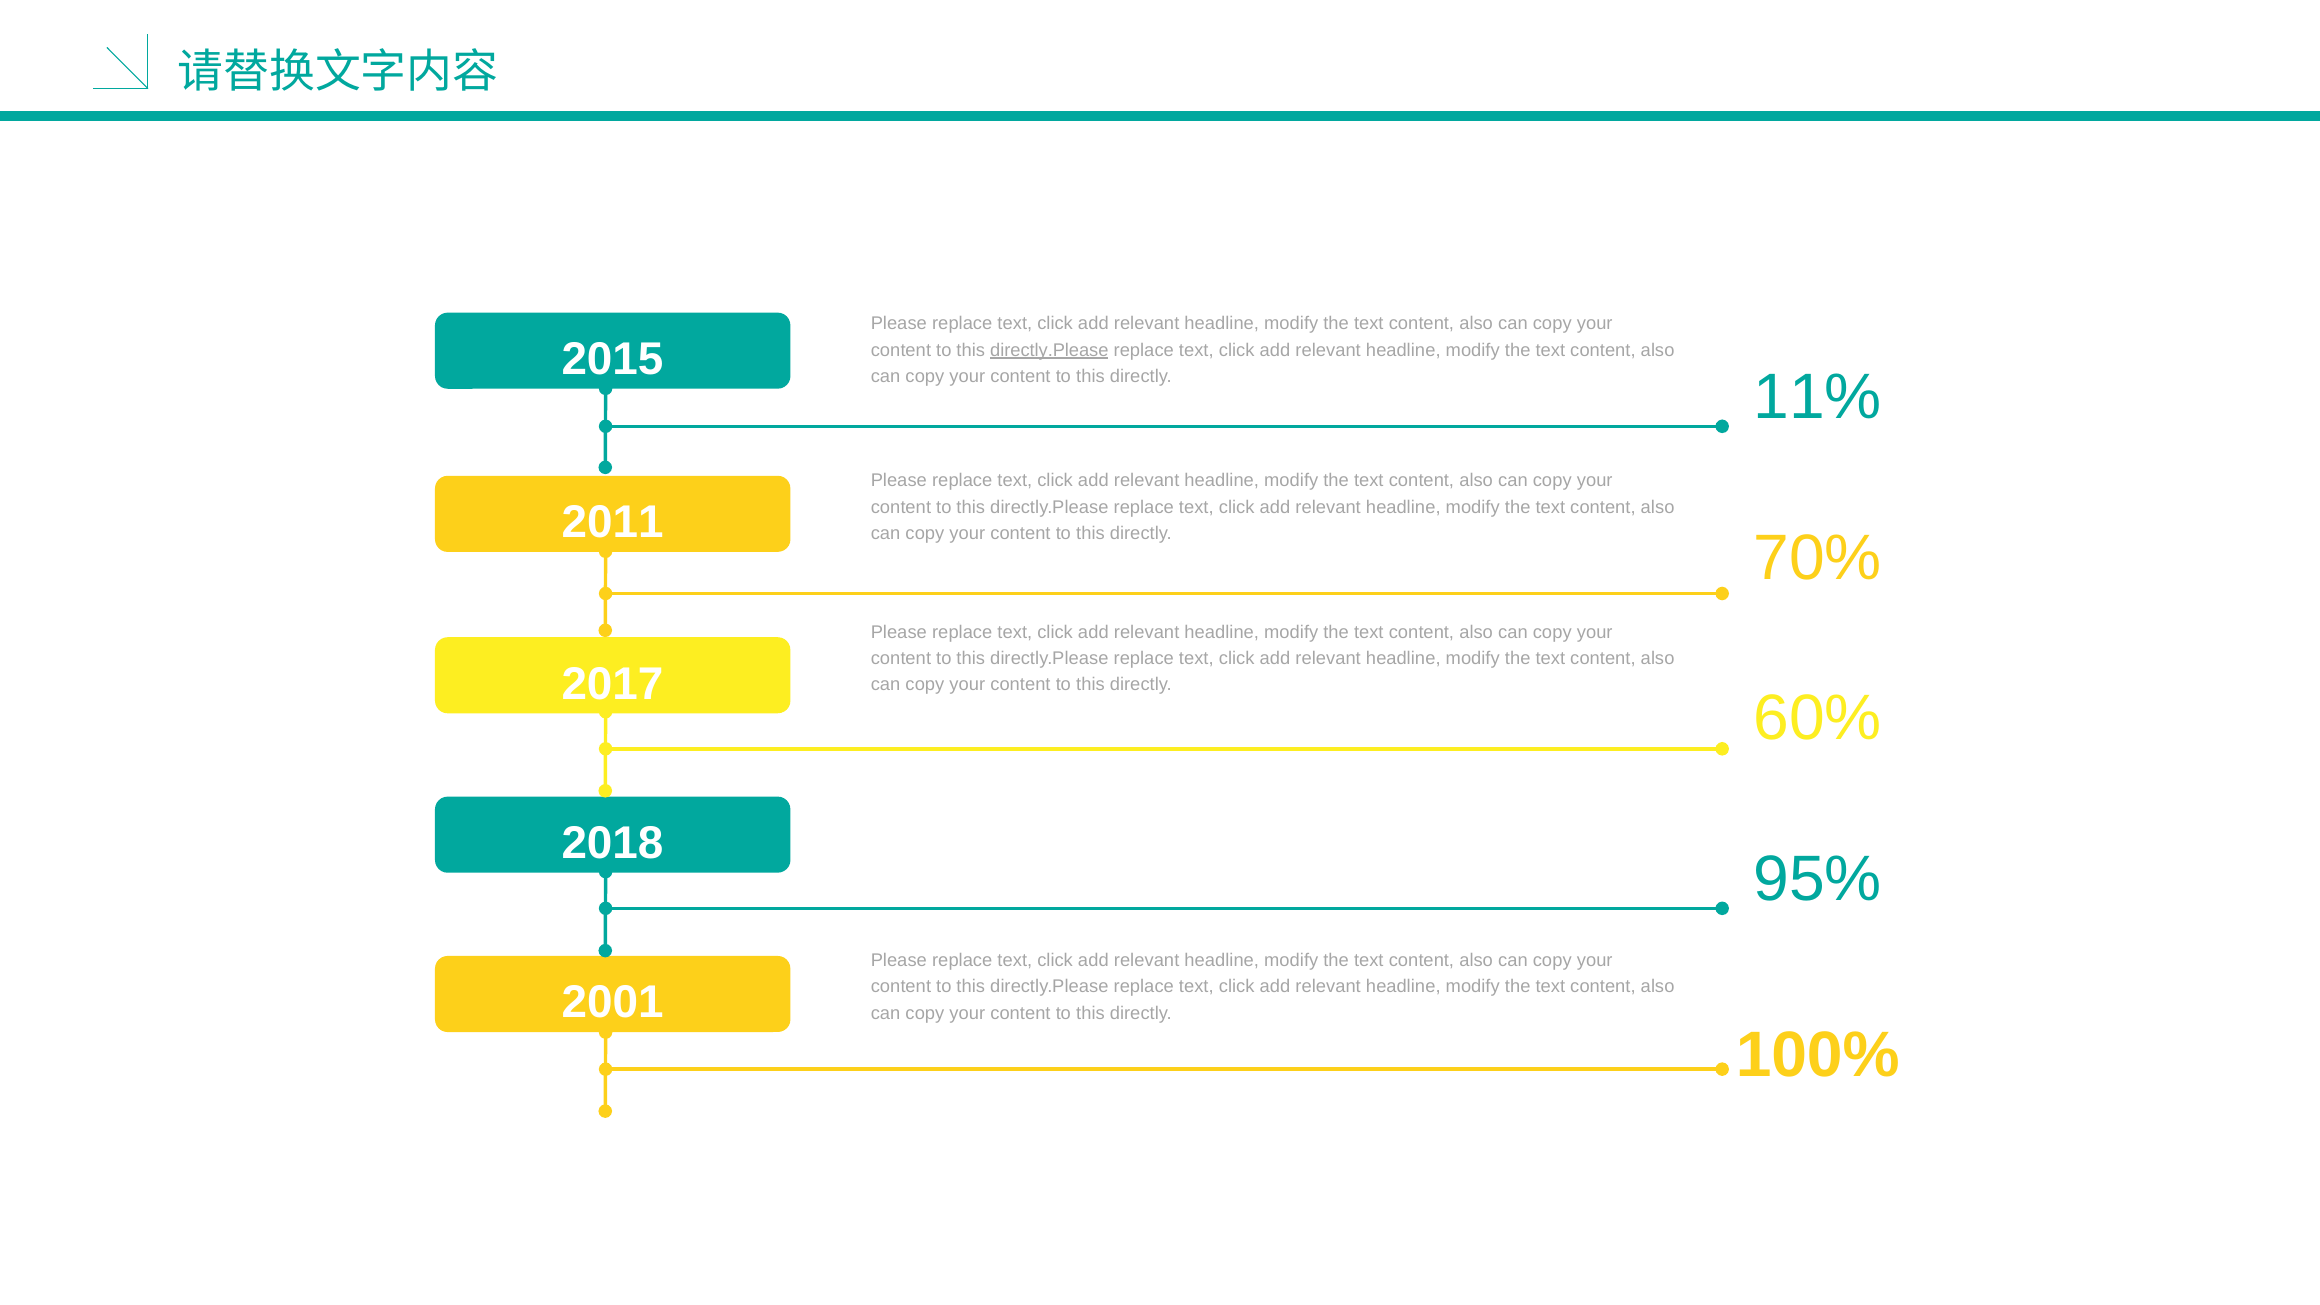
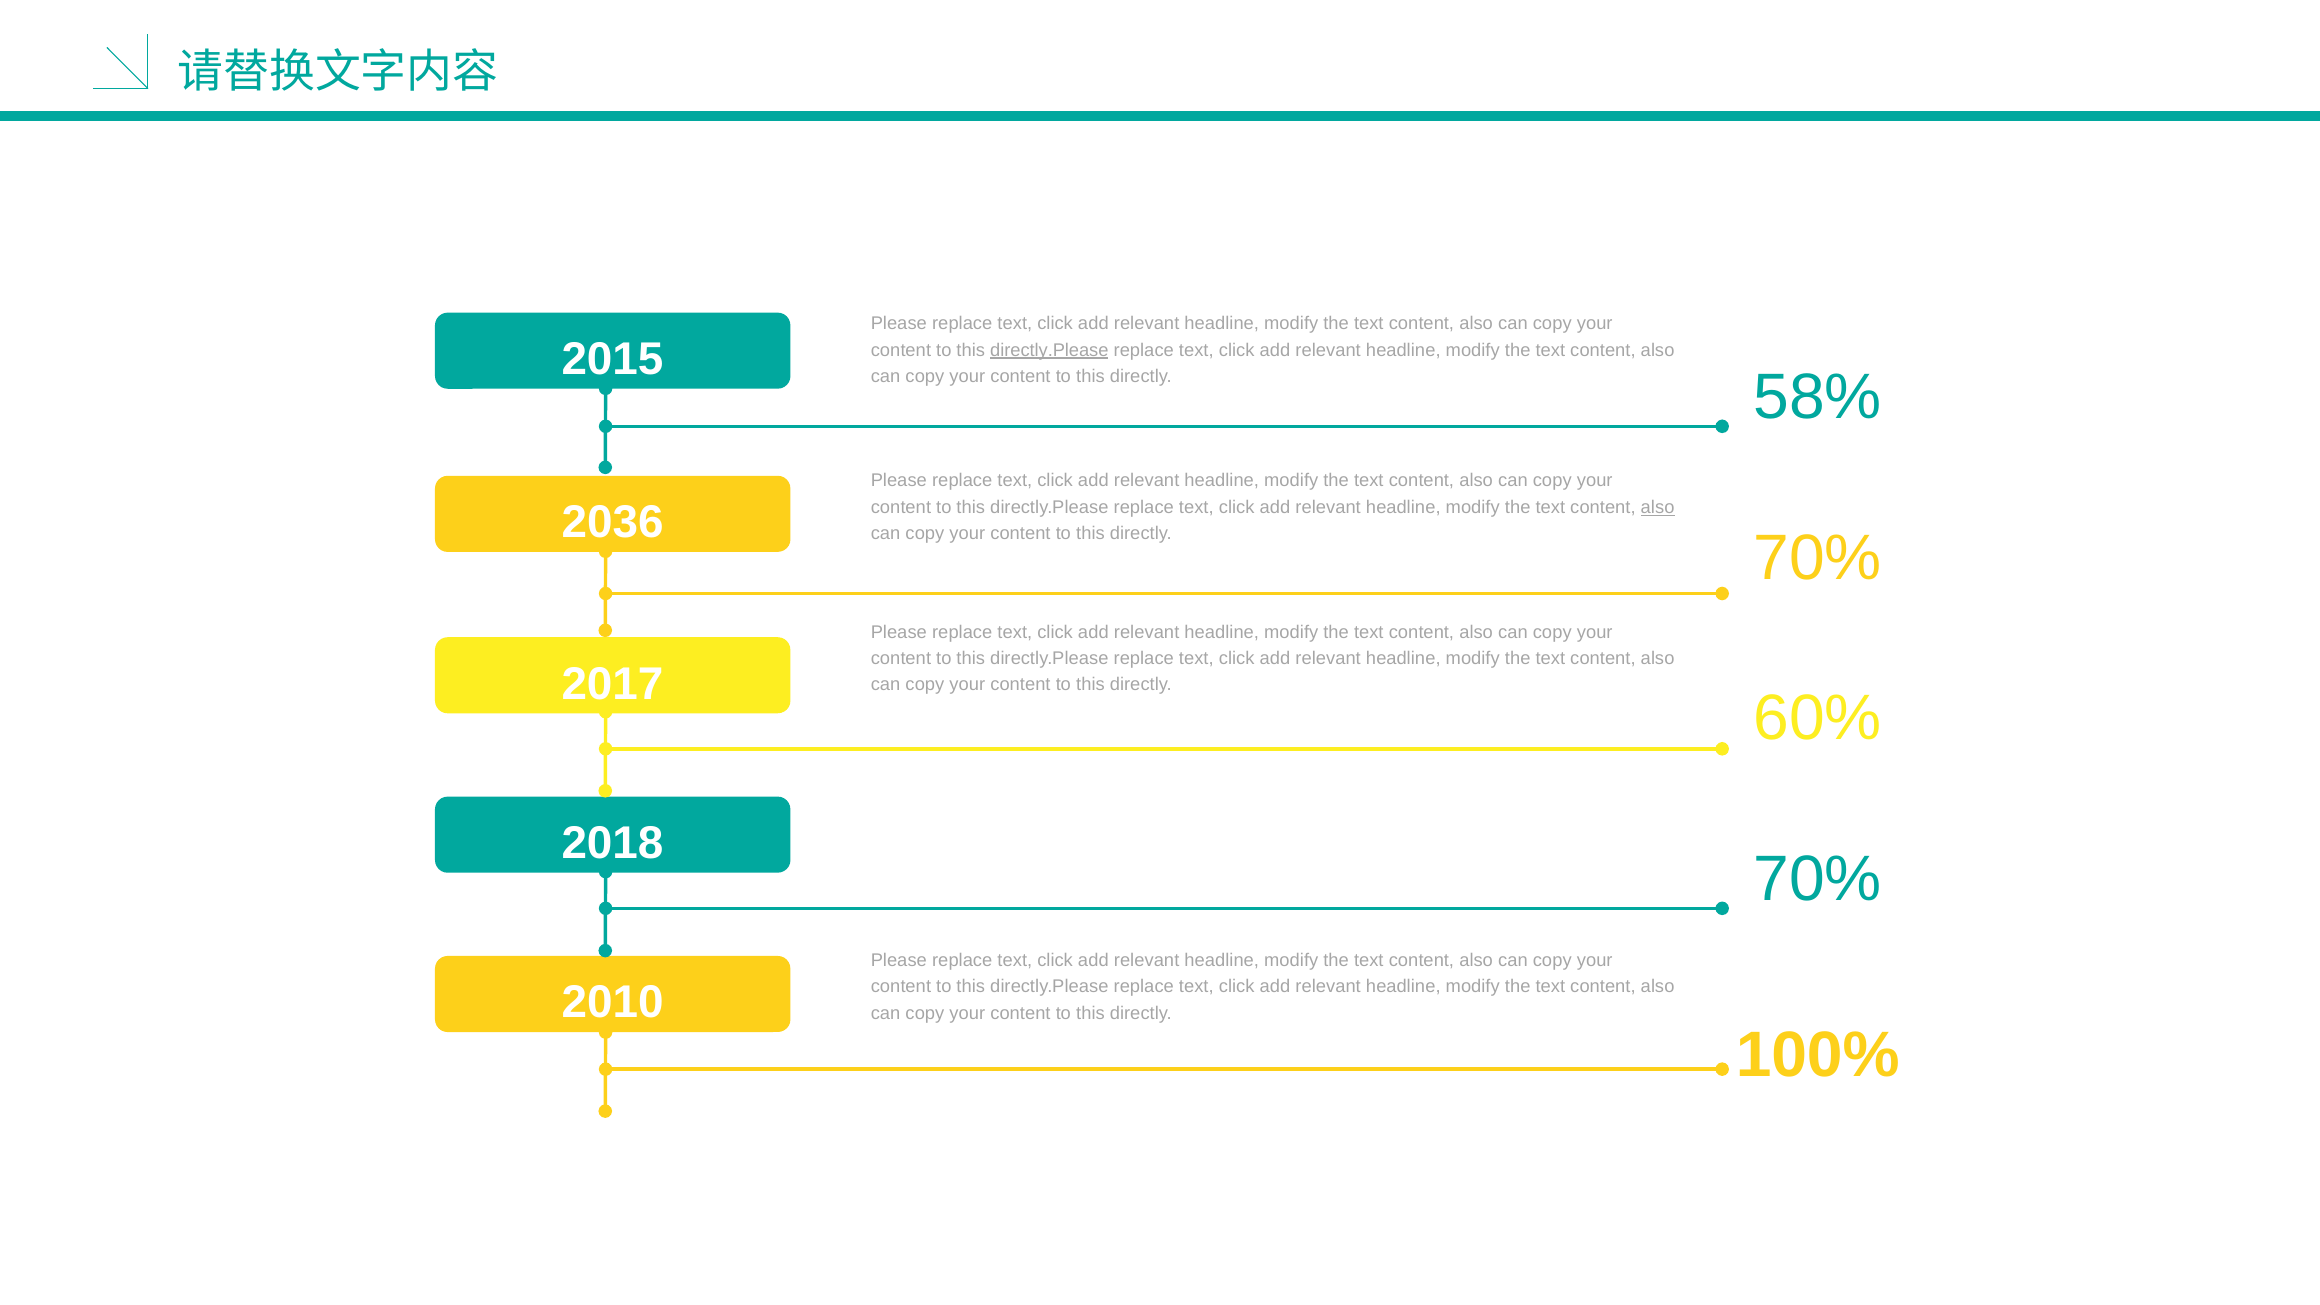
11%: 11% -> 58% (1818, 397)
also underline: none -> present (1658, 507)
2011: 2011 -> 2036 (613, 522)
95%: 95% -> 70% (1818, 879)
2001: 2001 -> 2010 (613, 1003)
